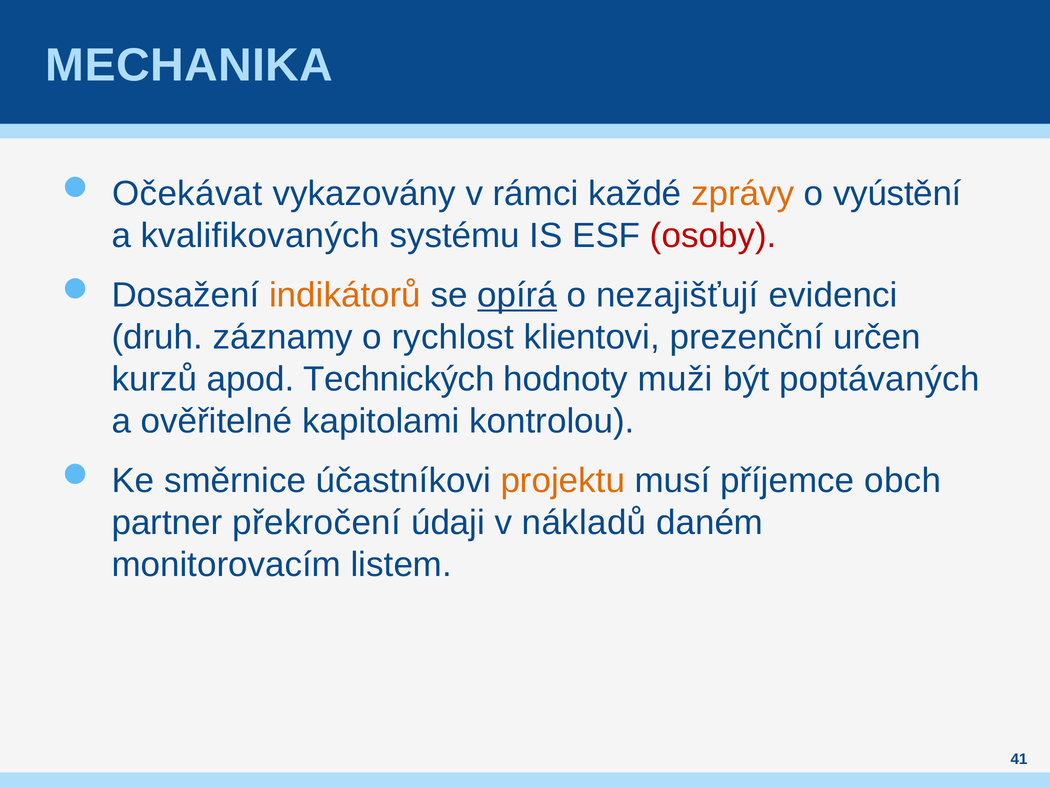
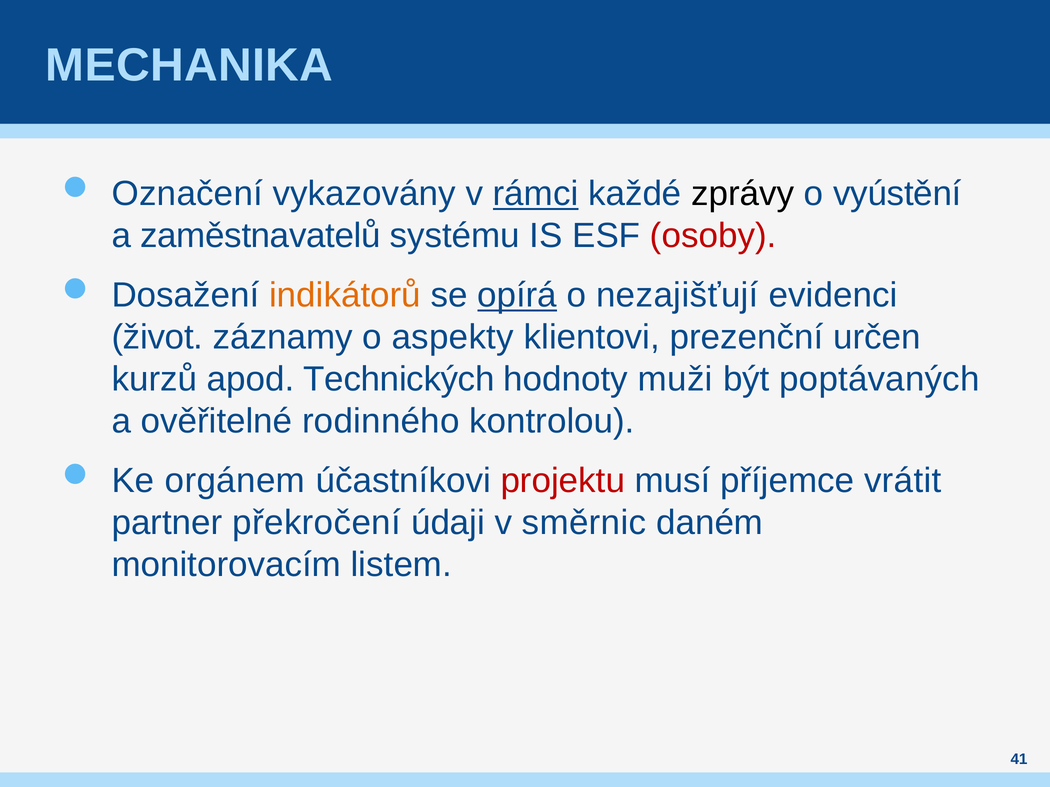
Očekávat: Očekávat -> Označení (187, 194)
rámci underline: none -> present (536, 194)
zprávy colour: orange -> black (743, 194)
kvalifikovaných: kvalifikovaných -> zaměstnavatelů (260, 236)
druh: druh -> život (157, 337)
rychlost: rychlost -> aspekty (453, 337)
kapitolami: kapitolami -> rodinného (381, 421)
směrnice: směrnice -> orgánem (235, 481)
projektu colour: orange -> red (563, 481)
obch: obch -> vrátit (903, 481)
nákladů: nákladů -> směrnic (584, 523)
